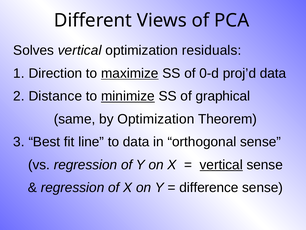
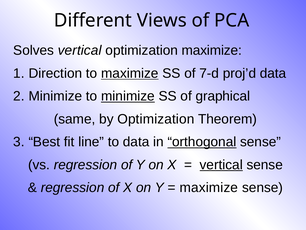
optimization residuals: residuals -> maximize (212, 50)
0-d: 0-d -> 7-d (209, 73)
Distance: Distance -> Minimize (55, 96)
orthogonal underline: none -> present (202, 142)
difference: difference -> maximize (209, 187)
